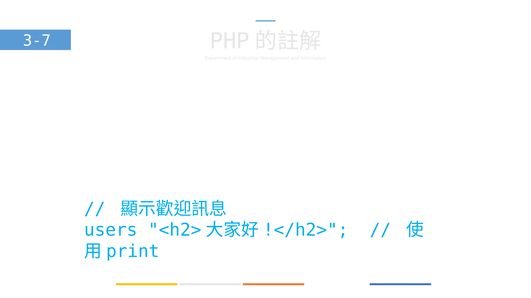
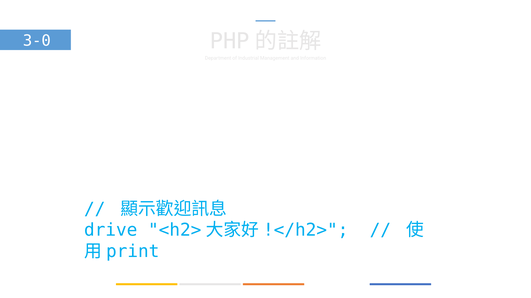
3-7: 3-7 -> 3-0 (37, 41)
users: users -> drive (111, 231)
